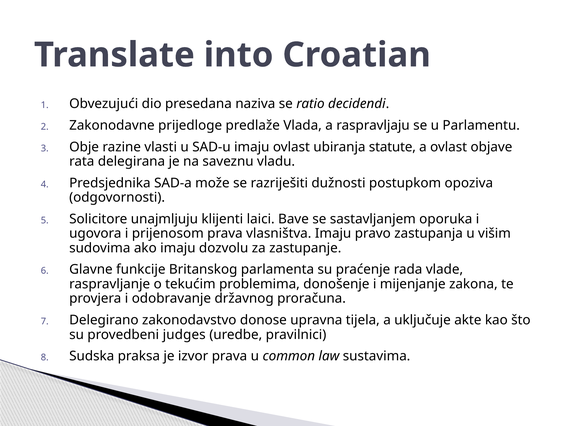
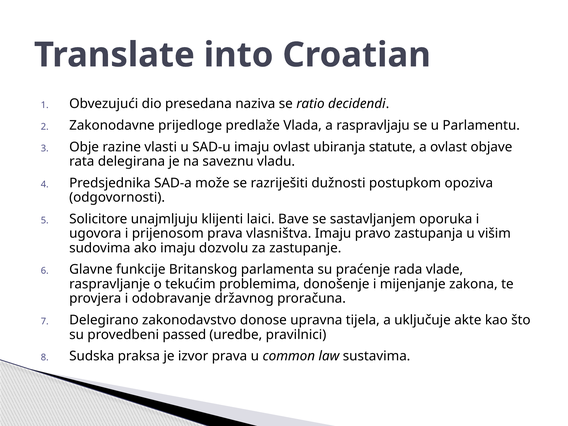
judges: judges -> passed (184, 335)
